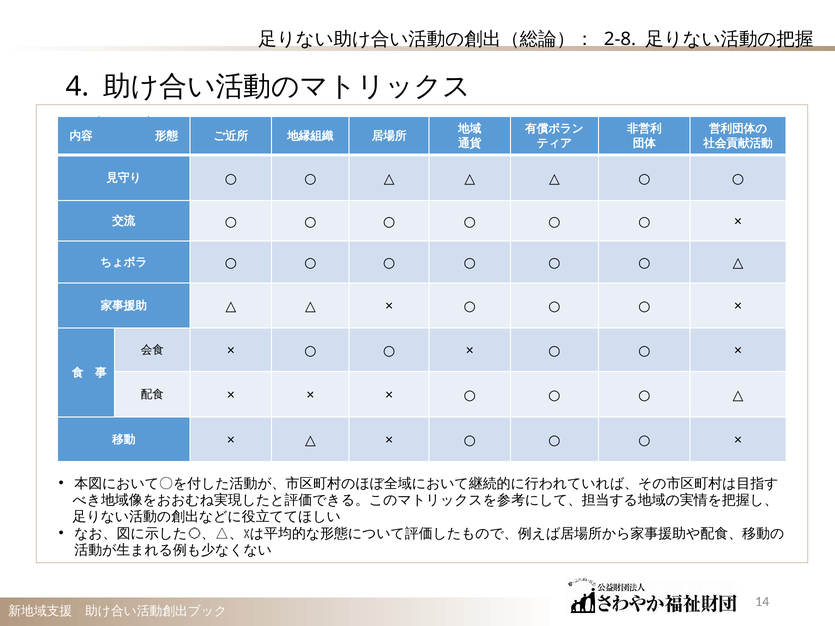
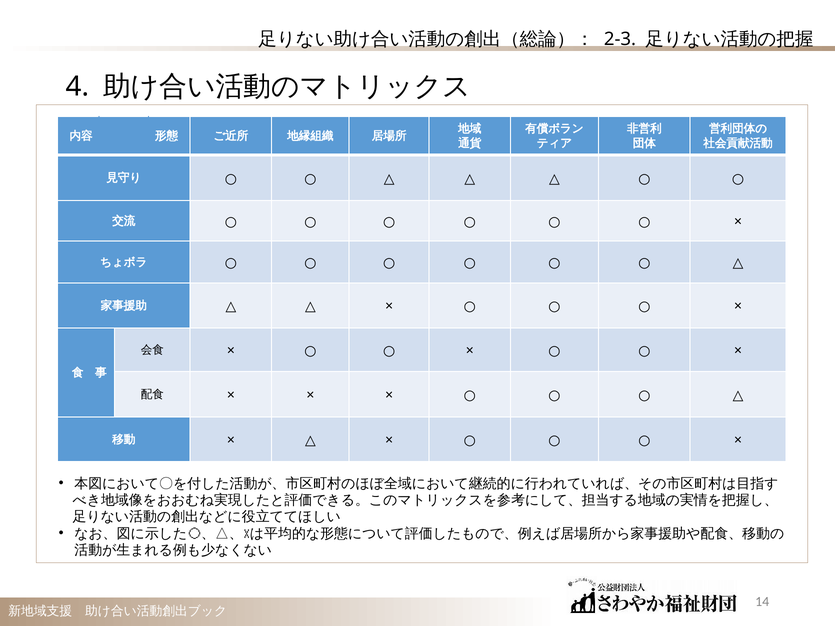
2-8: 2-8 -> 2-3 (620, 39)
